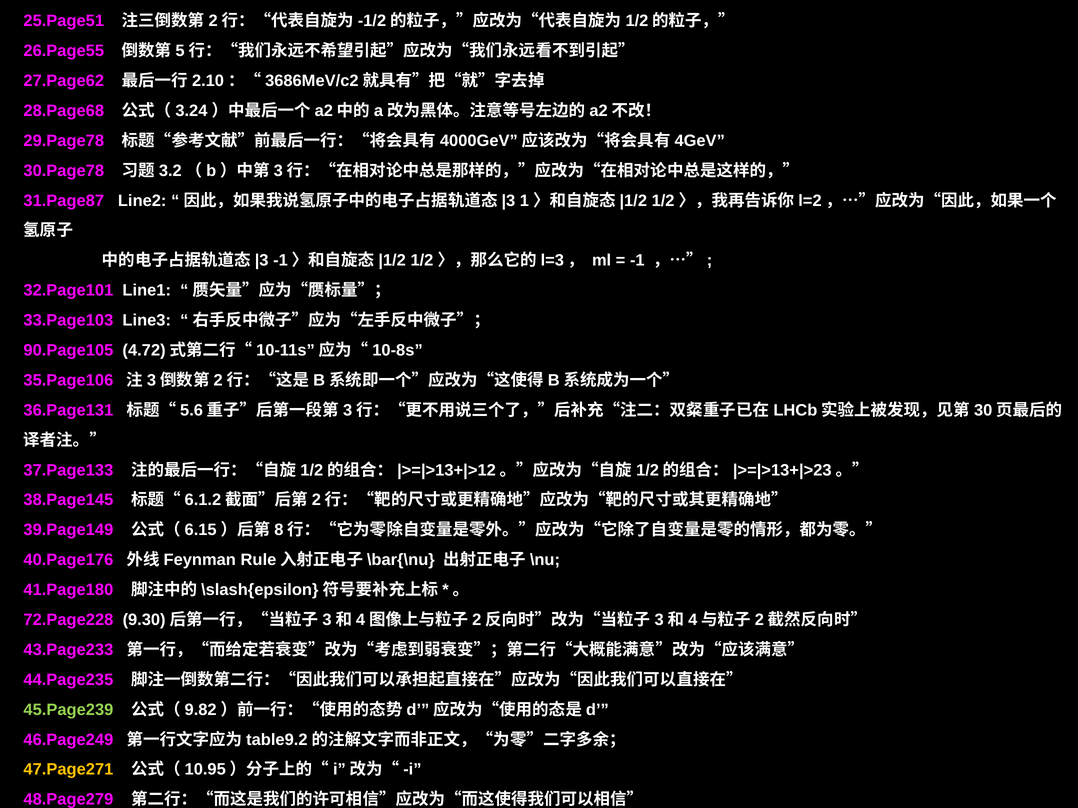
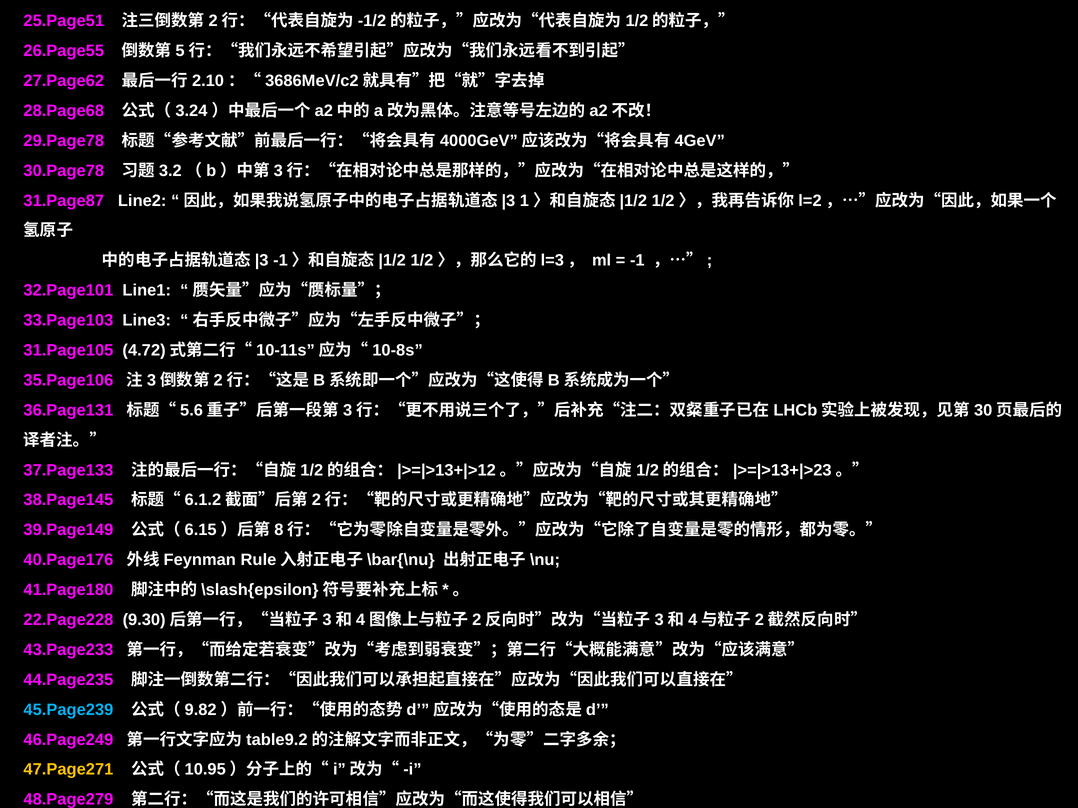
90.Page105: 90.Page105 -> 31.Page105 (68, 351)
72.Page228: 72.Page228 -> 22.Page228 (68, 620)
45.Page239 colour: light green -> light blue (68, 710)
